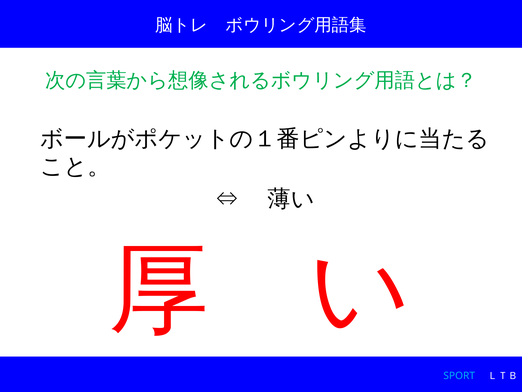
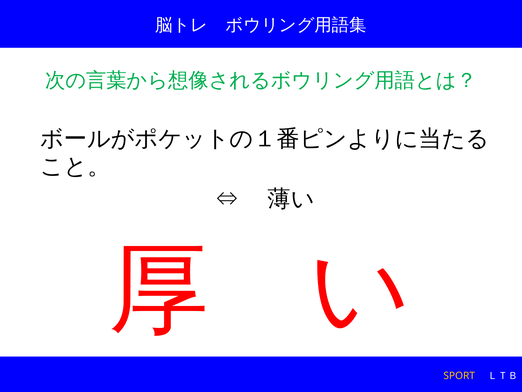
SPORT colour: light blue -> yellow (459, 375)
